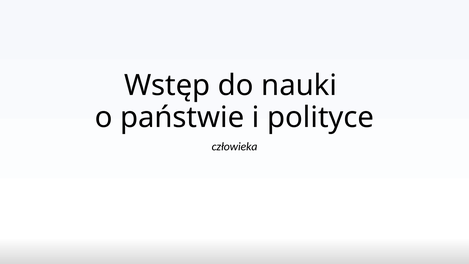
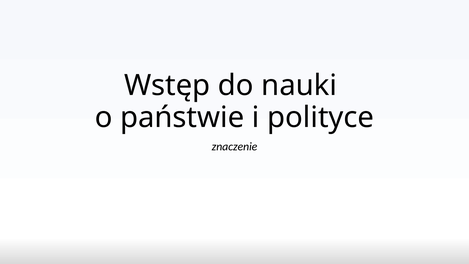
człowieka: człowieka -> znaczenie (235, 147)
